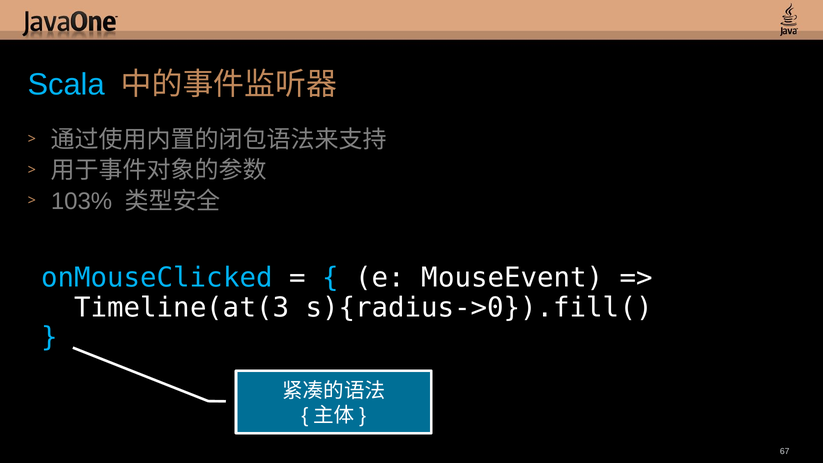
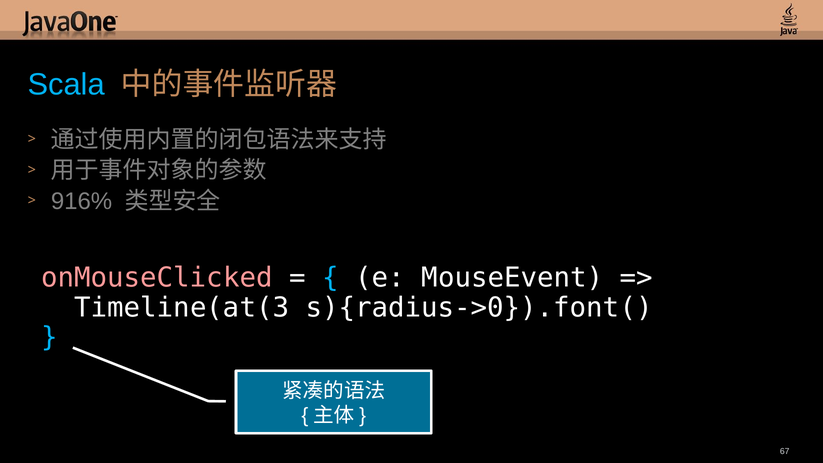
103%: 103% -> 916% (82, 201)
onMouseClicked colour: light blue -> pink (157, 278)
s){radius->0}).fill(: s){radius->0}).fill( -> s){radius->0}).font( (479, 308)
